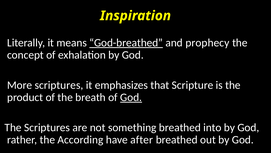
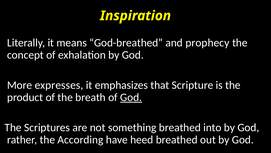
God-breathed underline: present -> none (126, 43)
More scriptures: scriptures -> expresses (59, 85)
after: after -> heed (142, 139)
